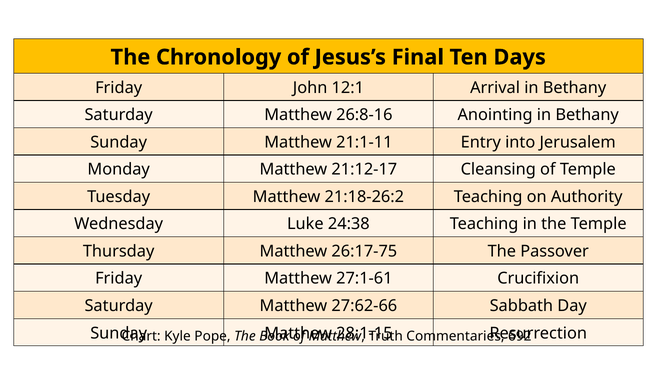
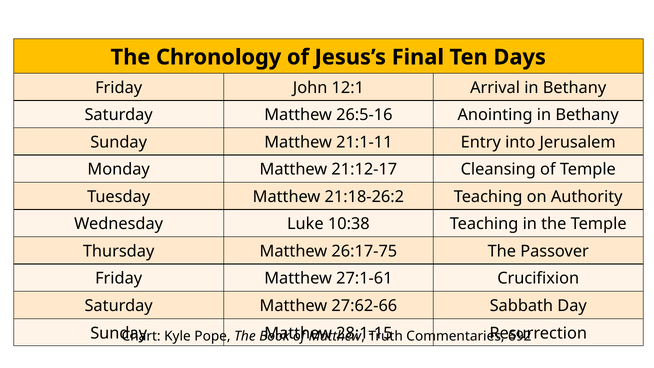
26:8-16: 26:8-16 -> 26:5-16 (364, 115)
24:38: 24:38 -> 10:38 (349, 224)
